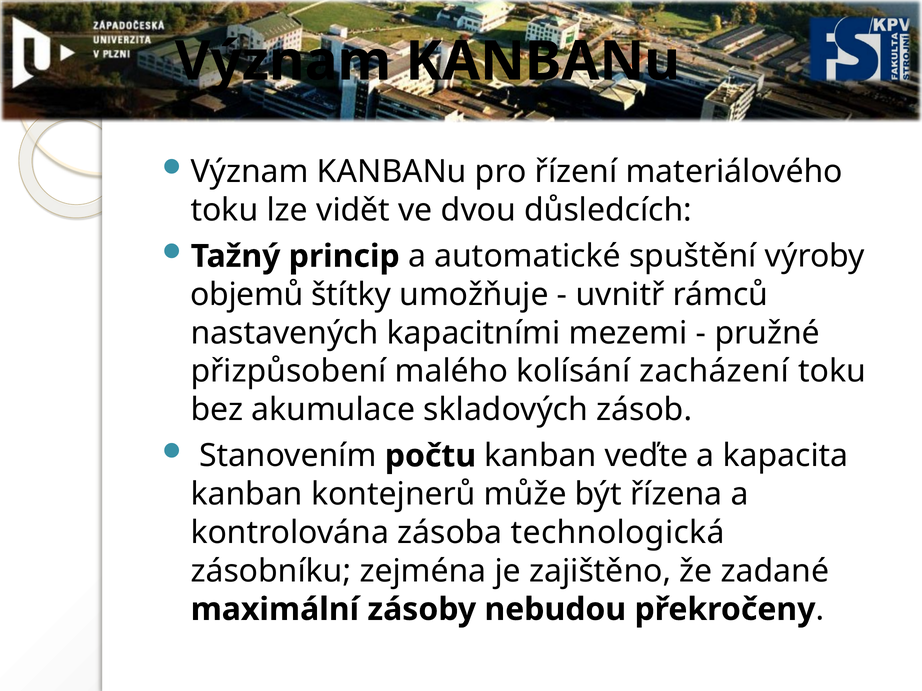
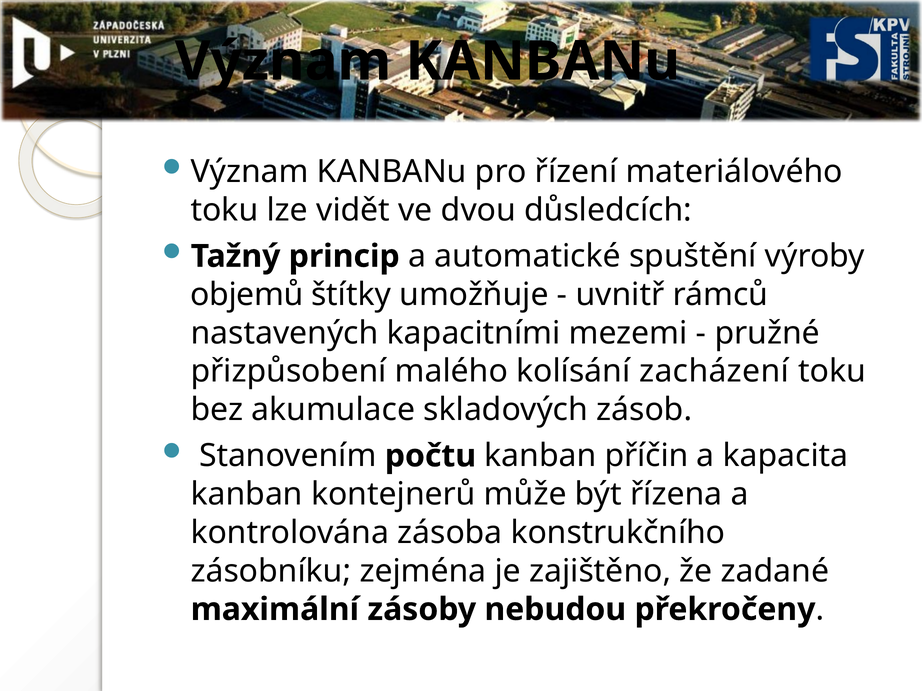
veďte: veďte -> příčin (647, 456)
technologická: technologická -> konstrukčního (618, 533)
